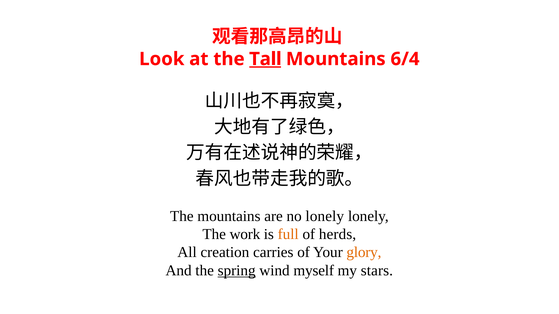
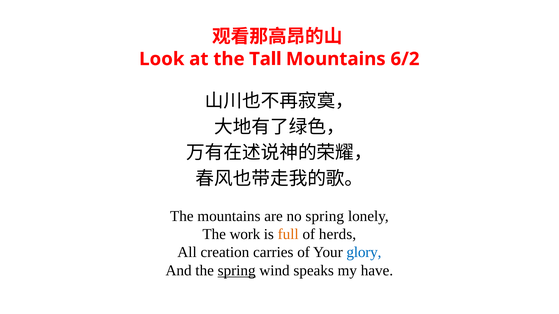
Tall underline: present -> none (265, 59)
6/4: 6/4 -> 6/2 (405, 59)
no lonely: lonely -> spring (325, 216)
glory colour: orange -> blue (364, 253)
myself: myself -> speaks (314, 271)
stars: stars -> have (377, 271)
